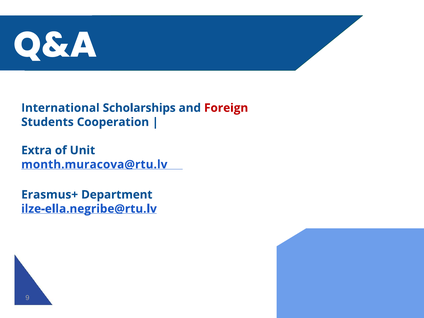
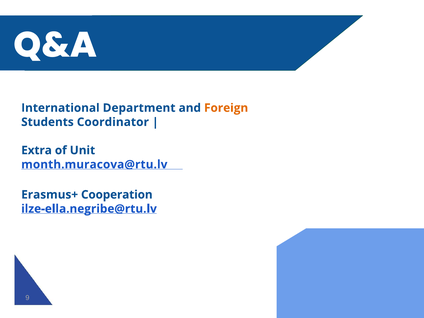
Scholarships: Scholarships -> Department (139, 108)
Foreign colour: red -> orange (226, 108)
Cooperation: Cooperation -> Coordinator (113, 122)
Department: Department -> Cooperation (117, 195)
